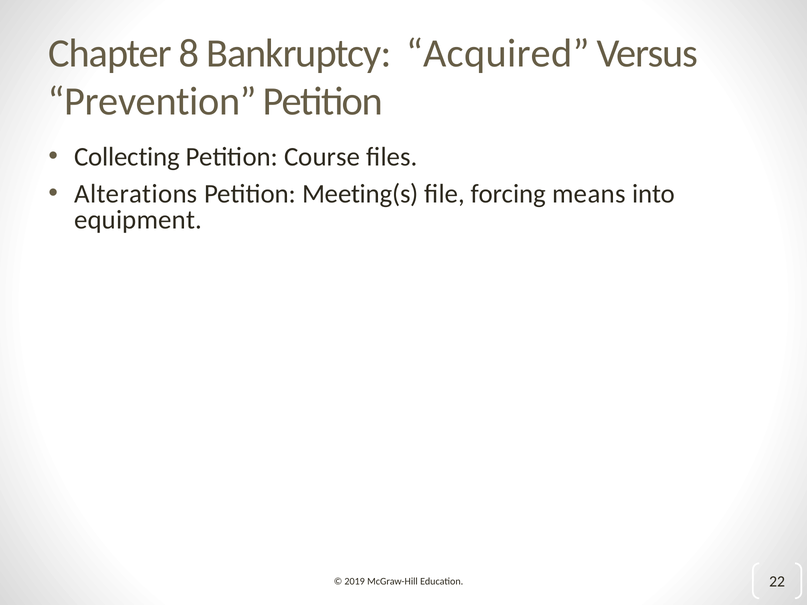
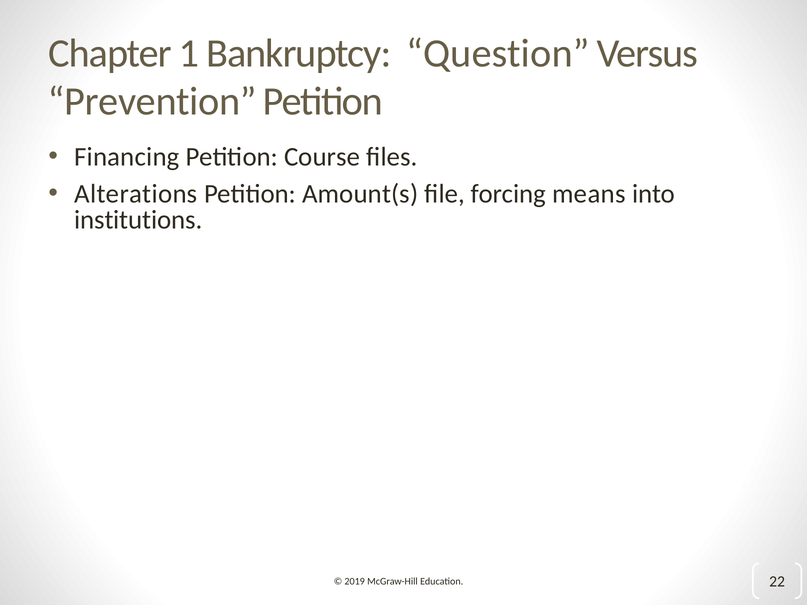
8: 8 -> 1 (189, 53)
Acquired: Acquired -> Question (498, 53)
Collecting: Collecting -> Financing (127, 157)
Meeting(s: Meeting(s -> Amount(s (360, 194)
equipment: equipment -> institutions (138, 220)
